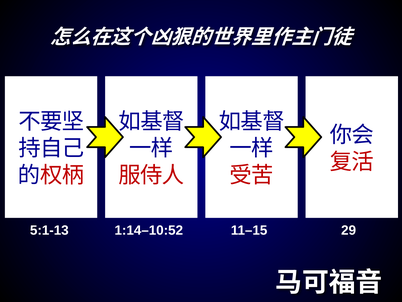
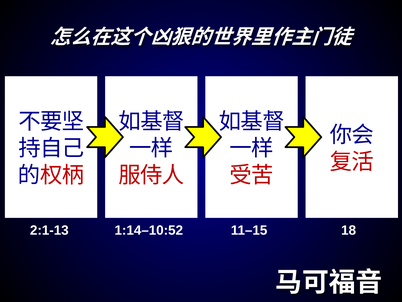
5:1-13: 5:1-13 -> 2:1-13 (49, 230)
29: 29 -> 18 (349, 230)
